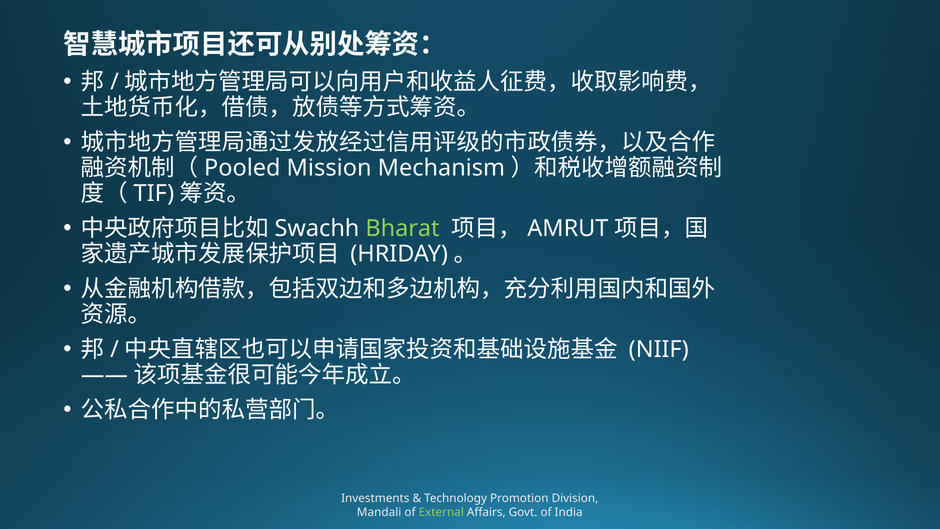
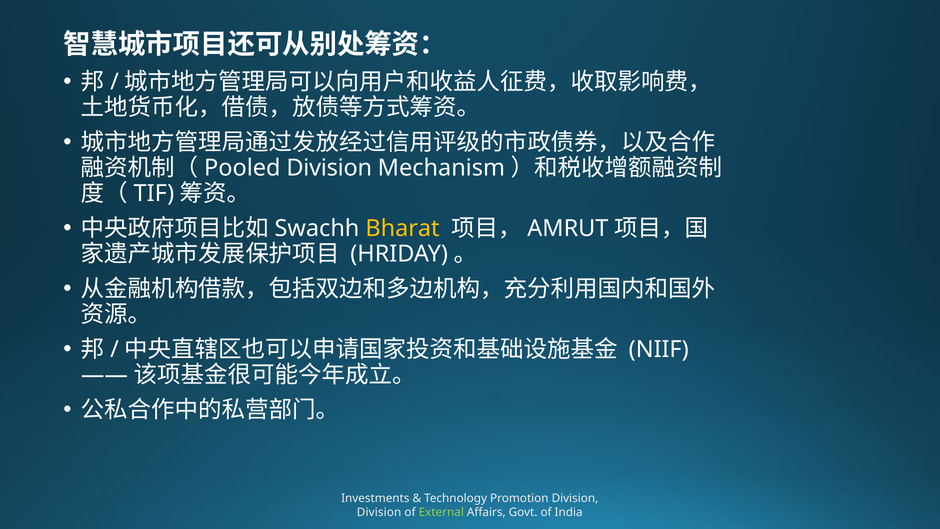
Mission: Mission -> Division (329, 168)
Bharat colour: light green -> yellow (403, 228)
Mandali: Mandali -> Division (379, 512)
